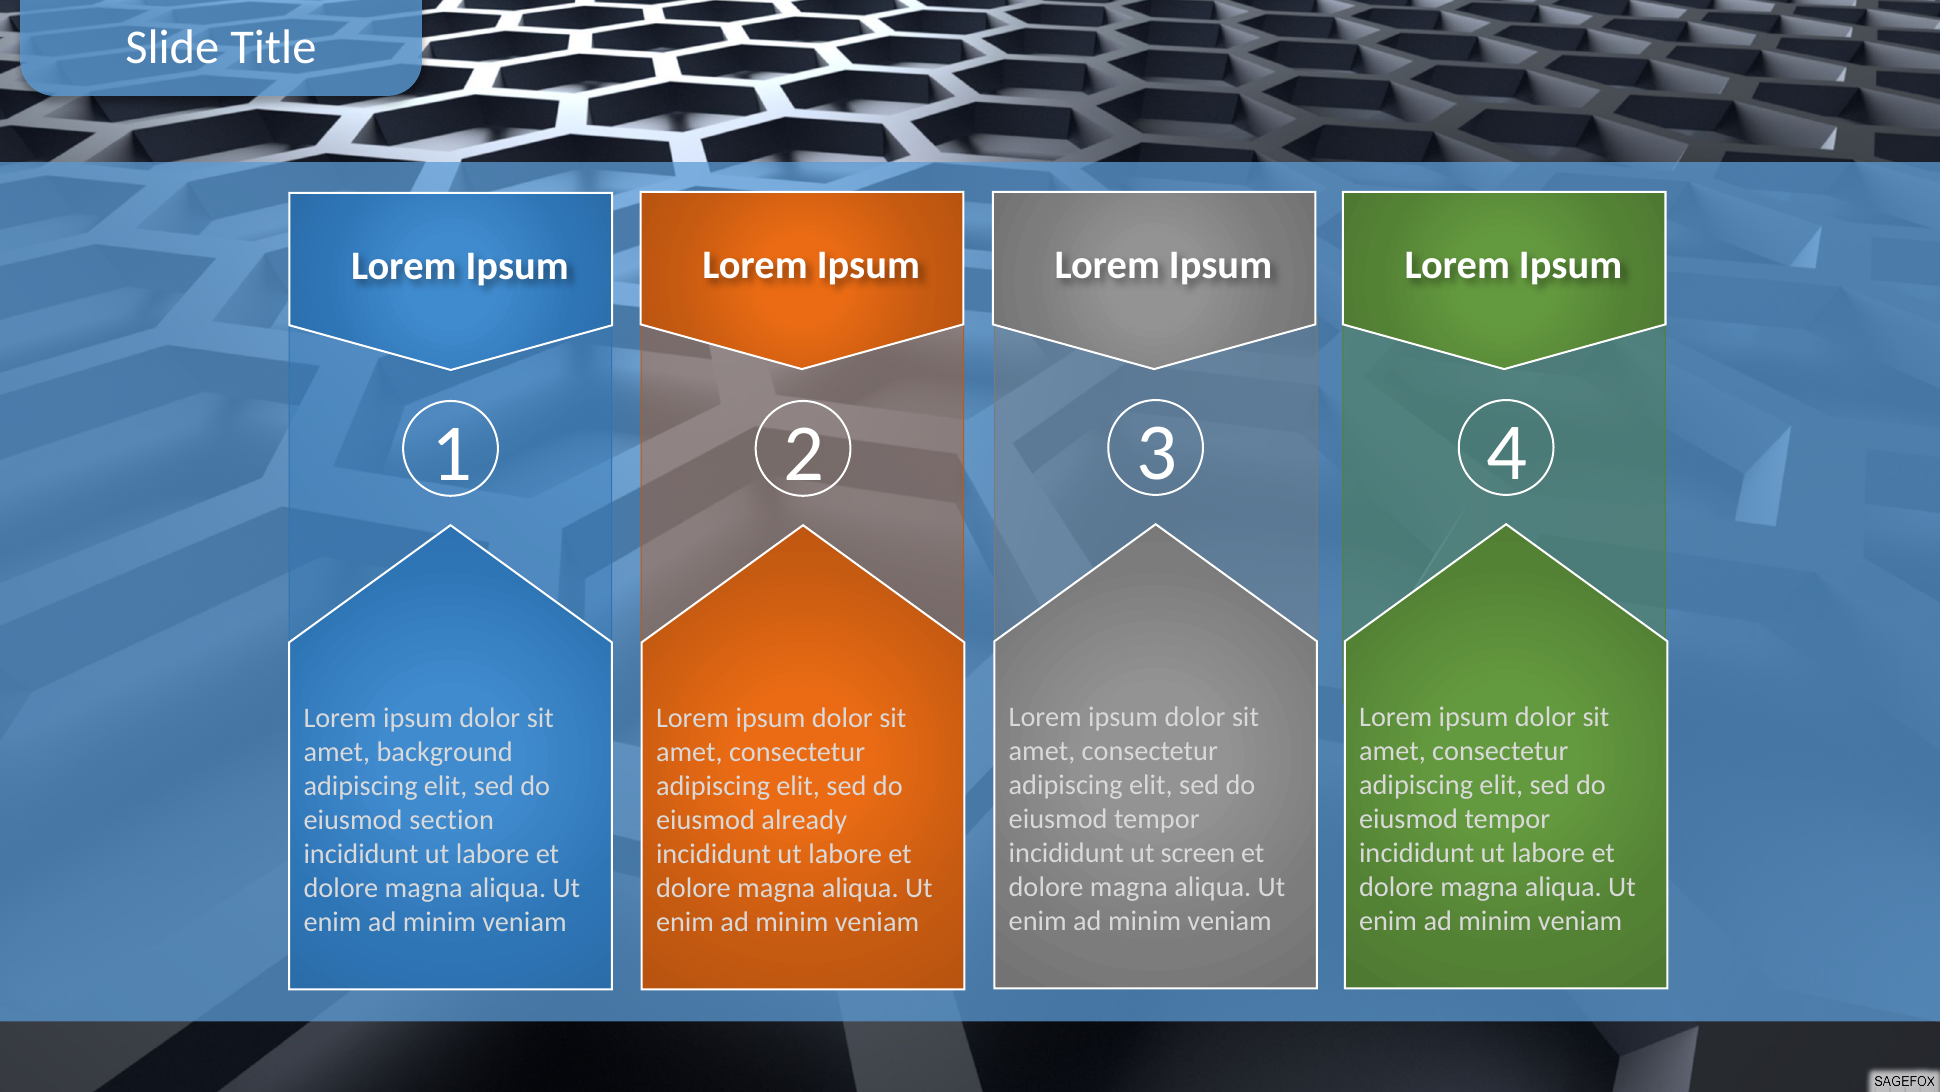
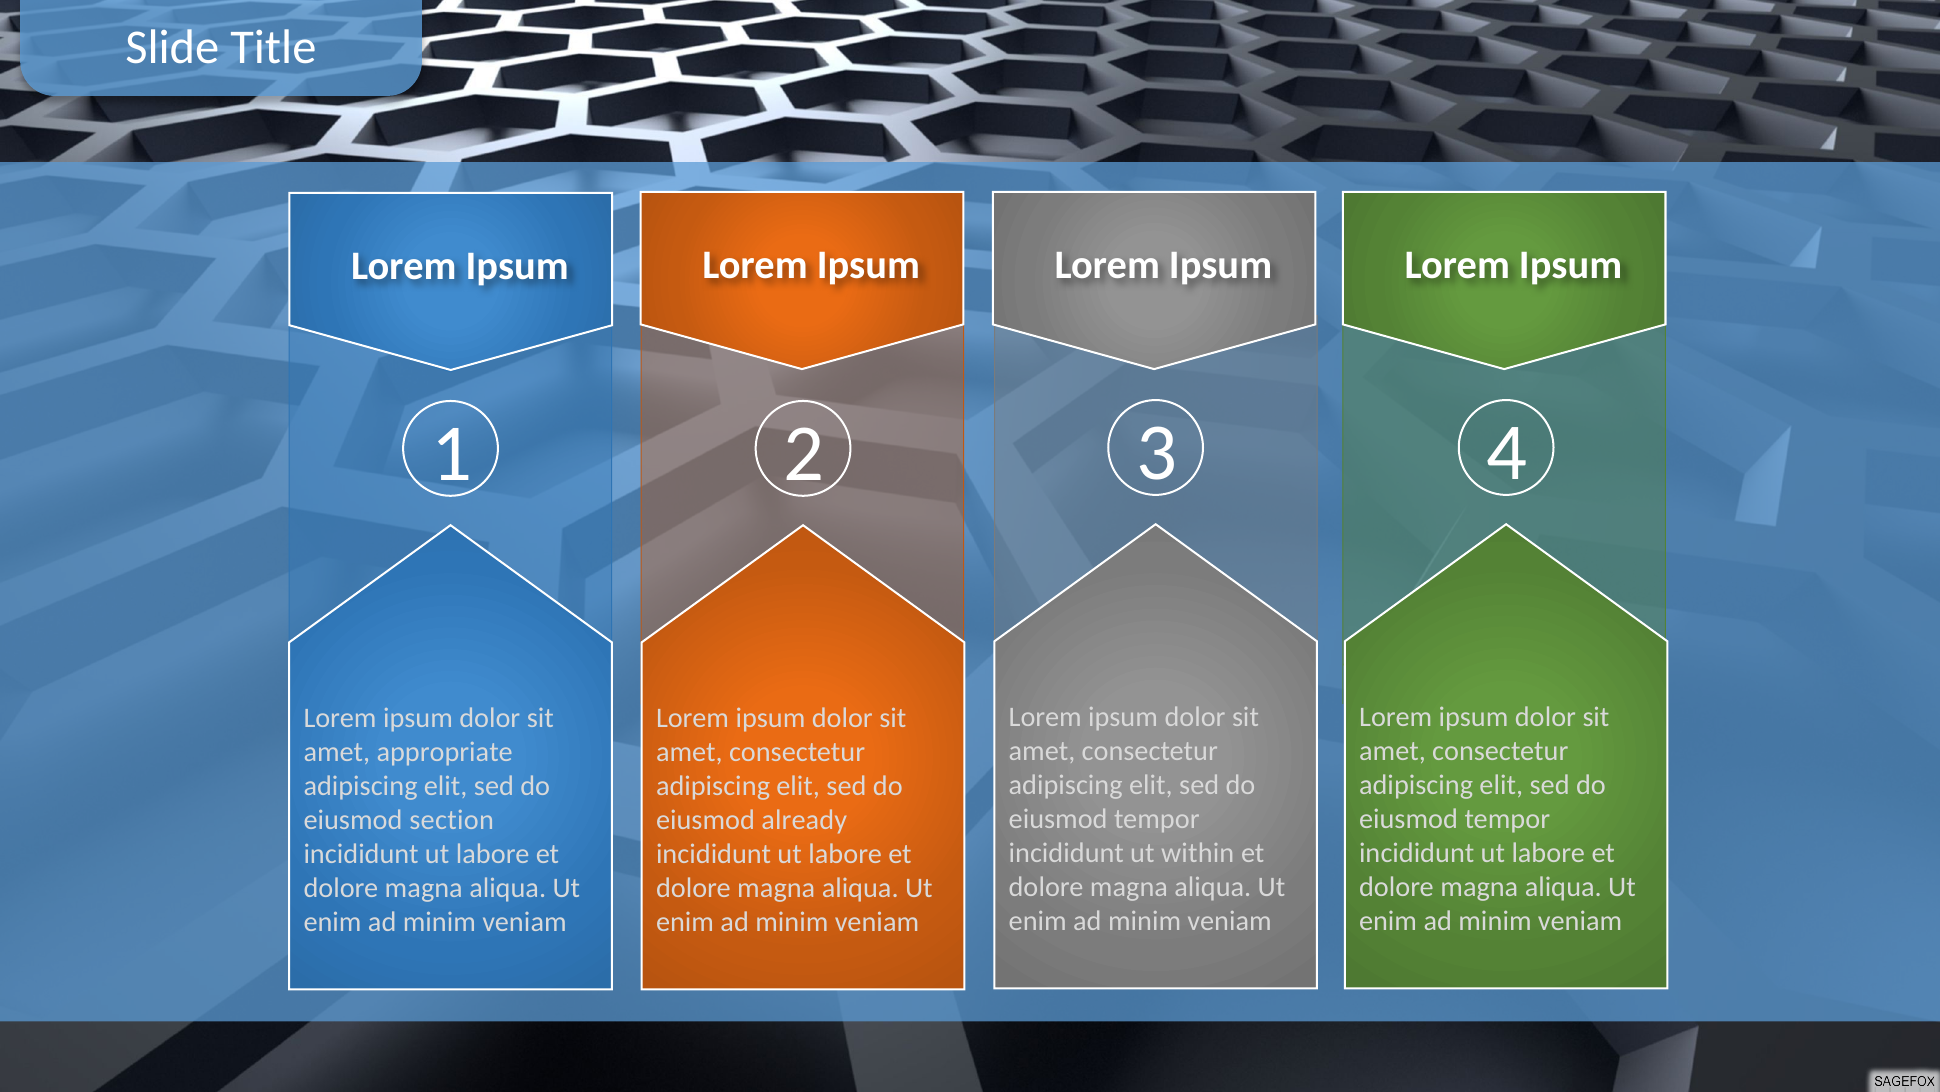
background: background -> appropriate (445, 752)
screen: screen -> within (1198, 853)
